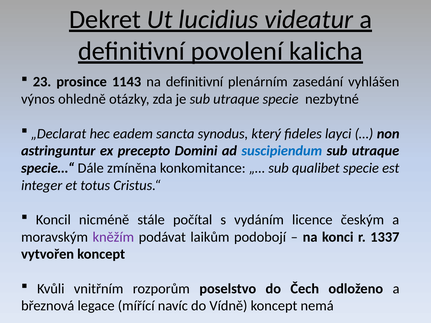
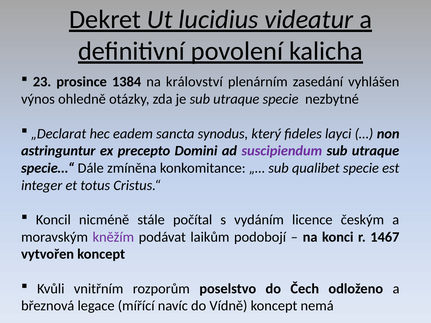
1143: 1143 -> 1384 (127, 82)
na definitivní: definitivní -> království (194, 82)
suscipiendum colour: blue -> purple (282, 151)
1337: 1337 -> 1467 (385, 237)
